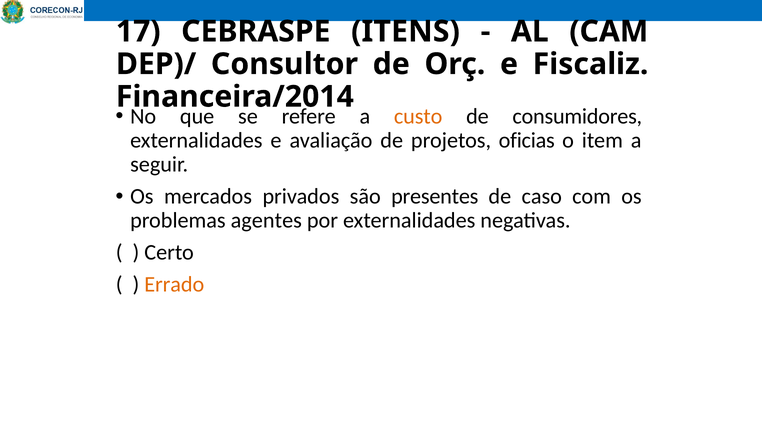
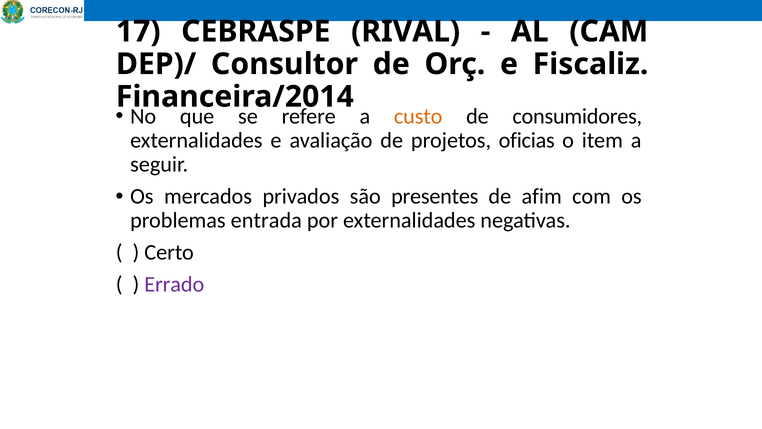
ITENS: ITENS -> RIVAL (406, 31)
caso: caso -> afim (542, 196)
agentes: agentes -> entrada (266, 220)
Errado colour: orange -> purple (174, 284)
